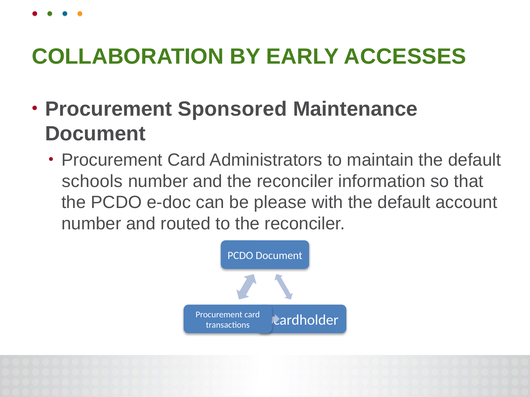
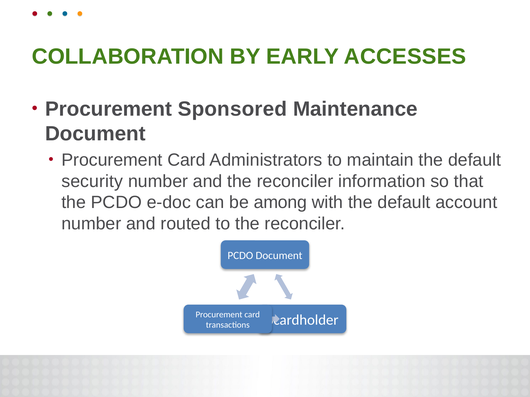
schools: schools -> security (92, 181)
please: please -> among (280, 203)
